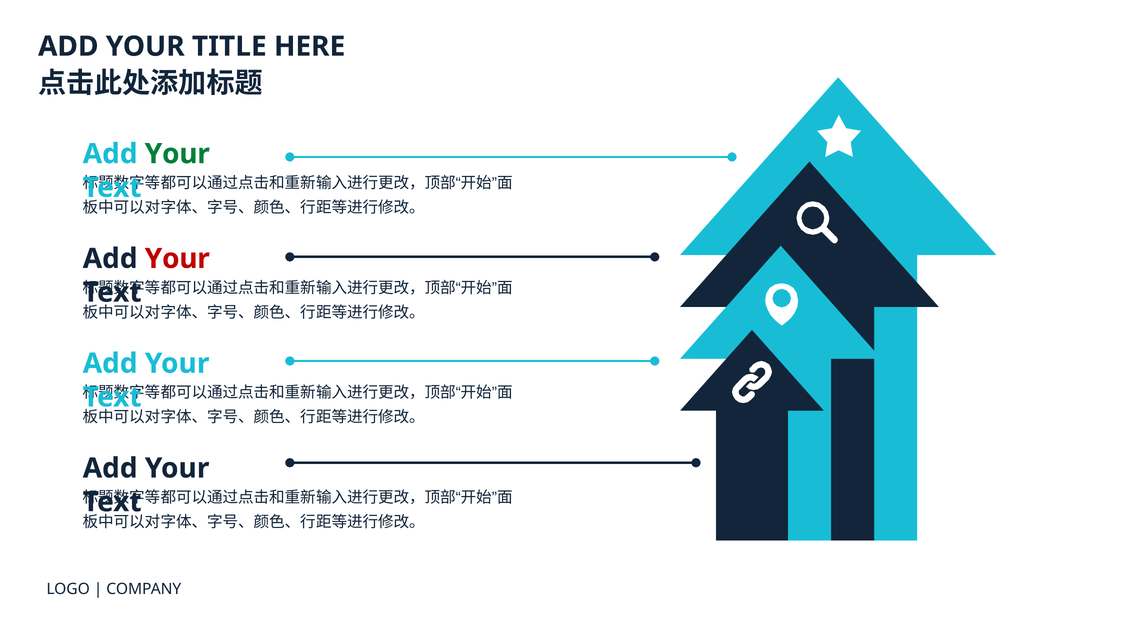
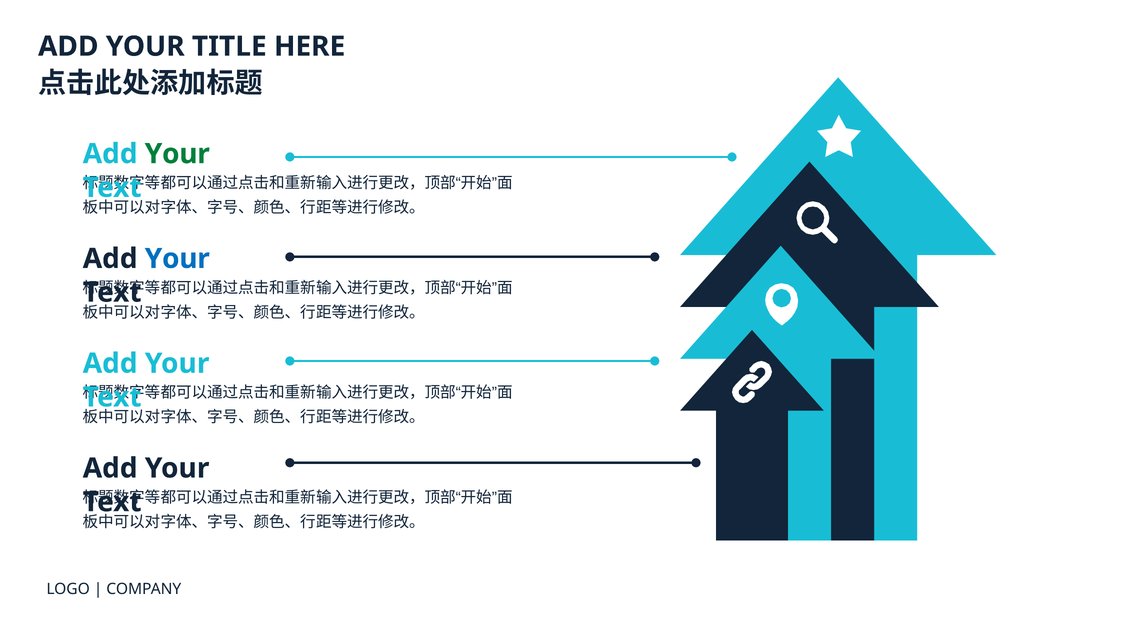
Your colour: red -> blue (177, 259)
